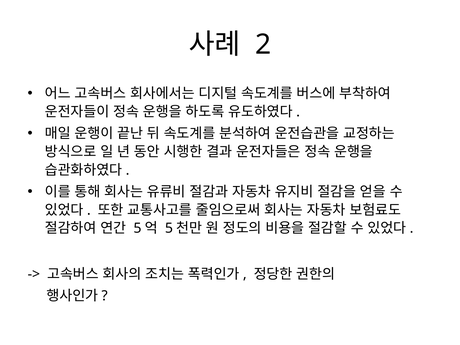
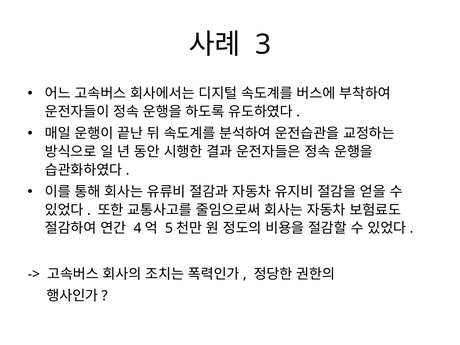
2: 2 -> 3 (263, 45)
5: 5 -> 4 (137, 228)
